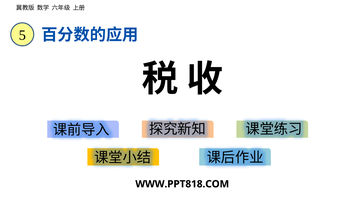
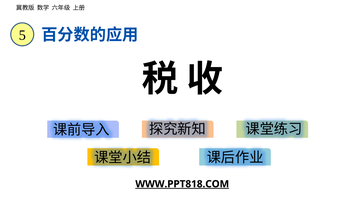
WWW.PPT818.COM underline: none -> present (182, 184)
